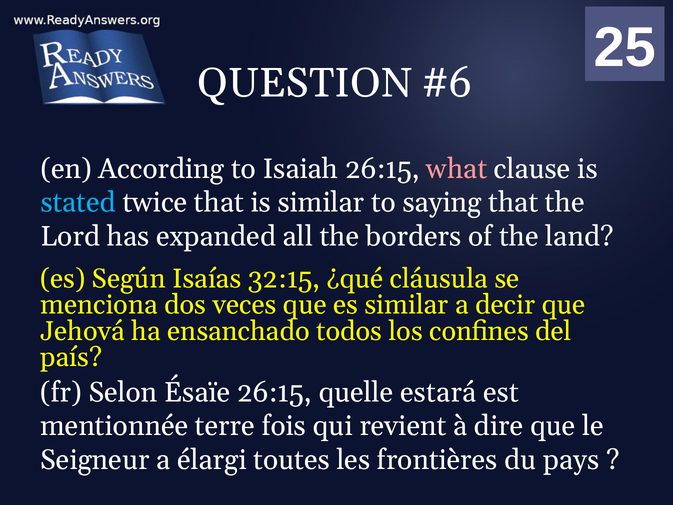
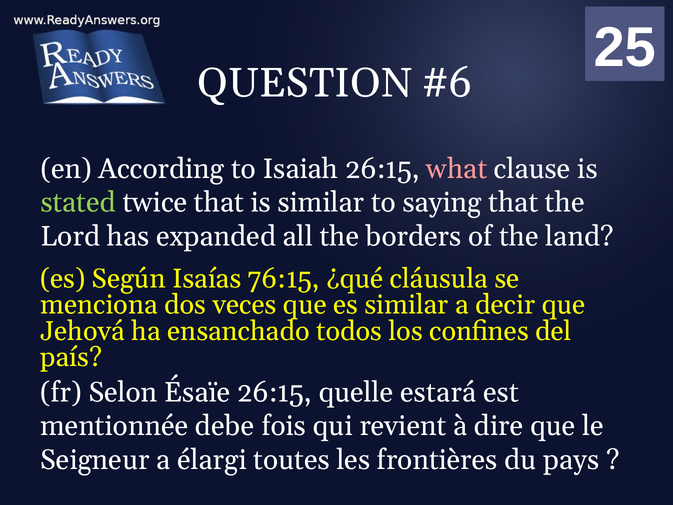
stated colour: light blue -> light green (78, 203)
32:15: 32:15 -> 76:15 (284, 279)
terre: terre -> debe (225, 426)
